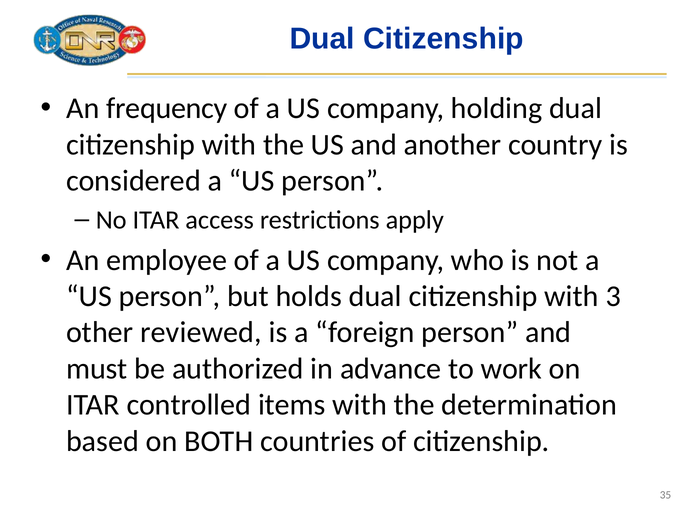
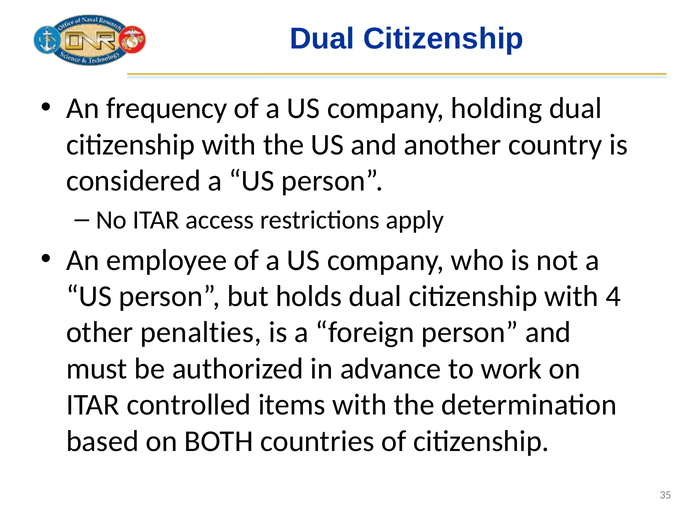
3: 3 -> 4 (613, 296)
reviewed: reviewed -> penalties (201, 332)
